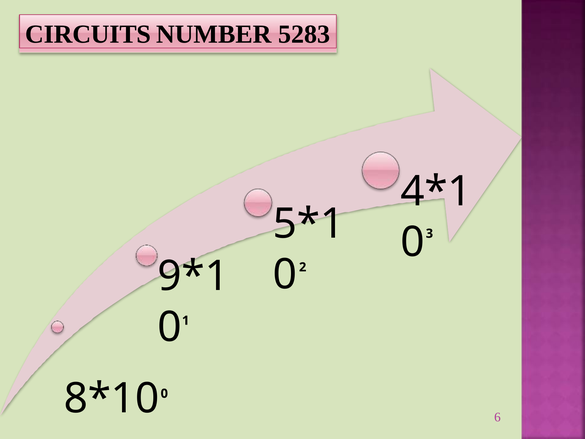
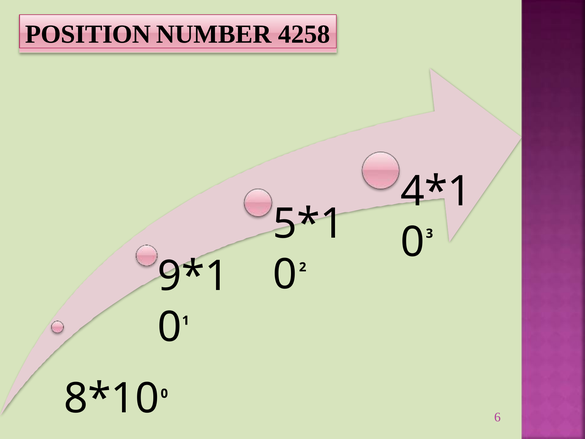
CIRCUITS: CIRCUITS -> POSITION (88, 34)
5283: 5283 -> 4258 (304, 34)
